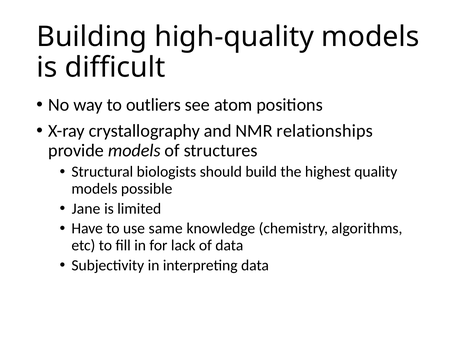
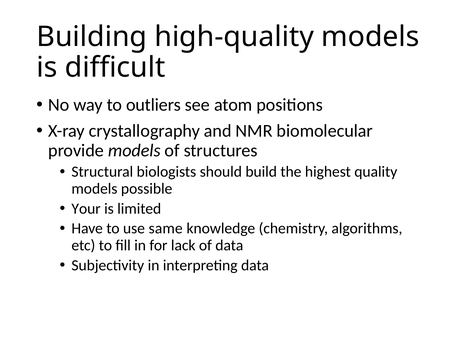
relationships: relationships -> biomolecular (325, 131)
Jane: Jane -> Your (86, 208)
